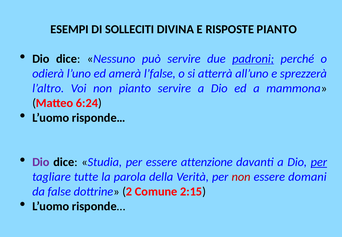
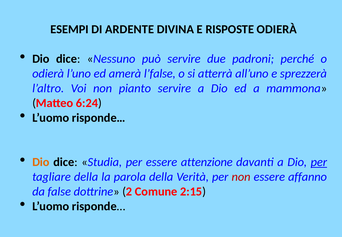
SOLLECITI: SOLLECITI -> ARDENTE (130, 29)
RISPOSTE PIANTO: PIANTO -> ODIERÀ (277, 29)
padroni underline: present -> none (253, 59)
Dio colour: purple -> orange (41, 162)
tagliare tutte: tutte -> della (86, 177)
domani: domani -> affanno (308, 177)
